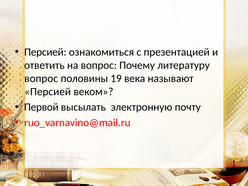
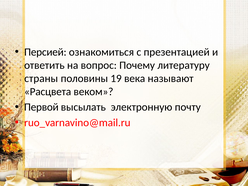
вопрос: вопрос -> страны (41, 78)
Персией: Персией -> Расцвета (48, 92)
